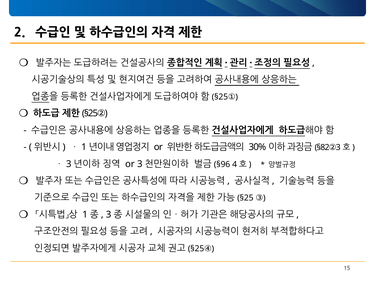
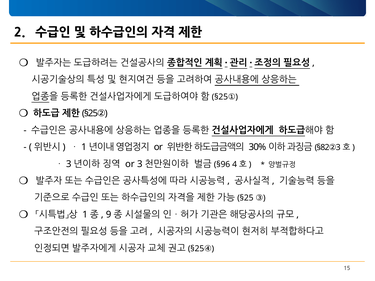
3: 3 -> 9 (109, 215)
